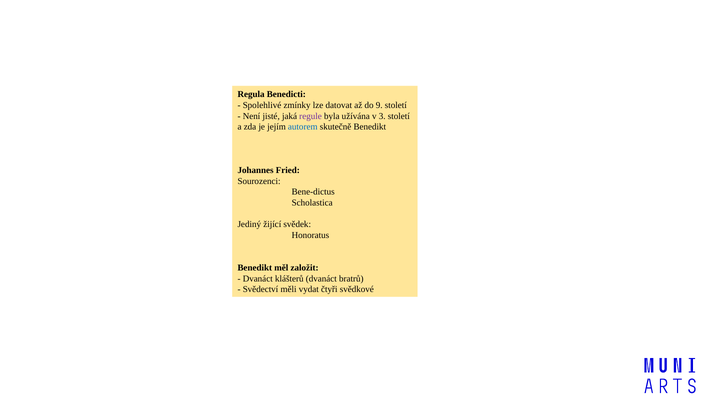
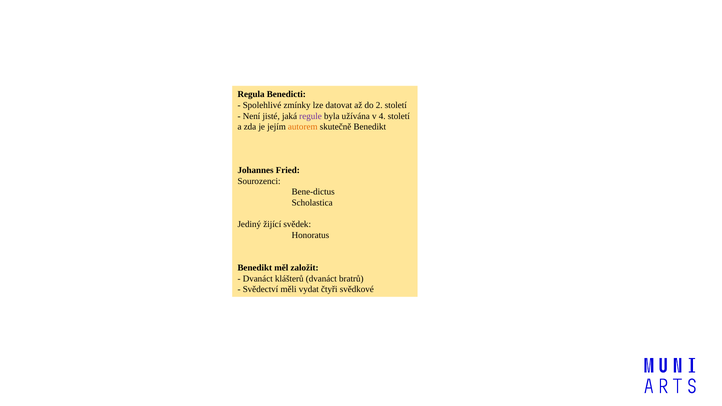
9: 9 -> 2 (379, 105)
3: 3 -> 4 (382, 116)
autorem colour: blue -> orange (303, 127)
